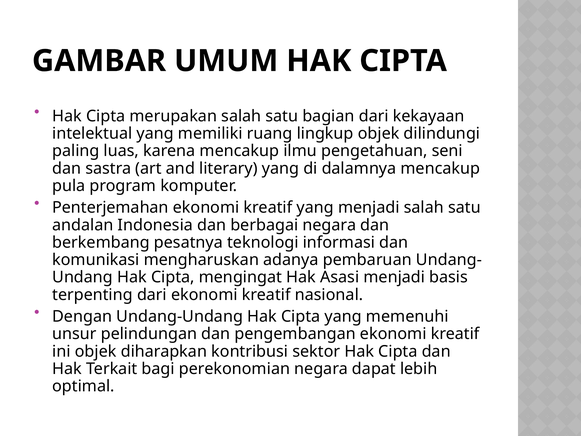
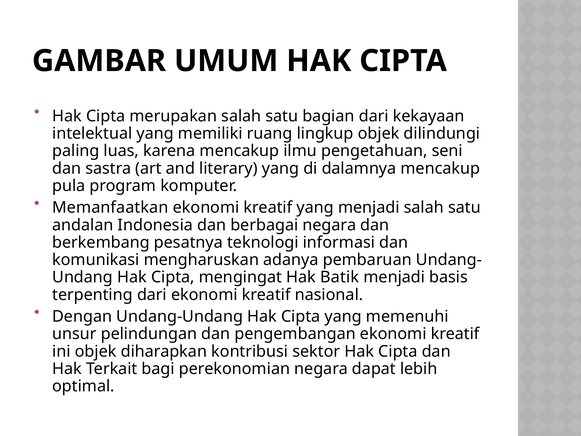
Penterjemahan: Penterjemahan -> Memanfaatkan (110, 207)
Asasi: Asasi -> Batik (340, 277)
